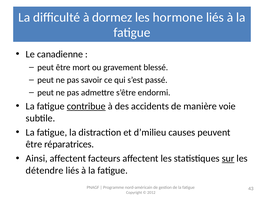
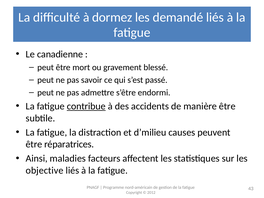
hormone: hormone -> demandé (178, 17)
manière voie: voie -> être (227, 106)
Ainsi affectent: affectent -> maladies (68, 159)
sur underline: present -> none (228, 159)
détendre: détendre -> objective (45, 170)
